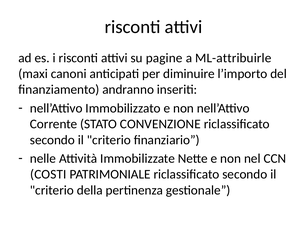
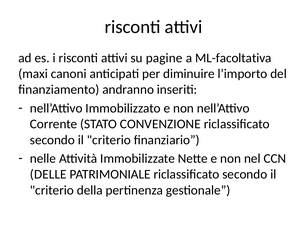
ML-attribuirle: ML-attribuirle -> ML-facoltativa (233, 58)
COSTI: COSTI -> DELLE (48, 175)
